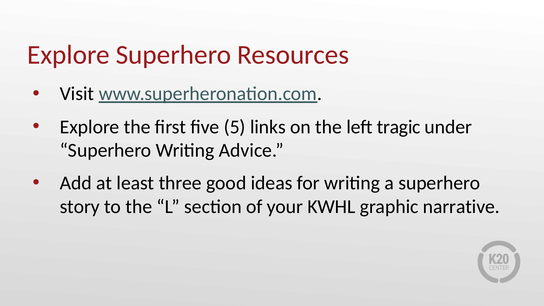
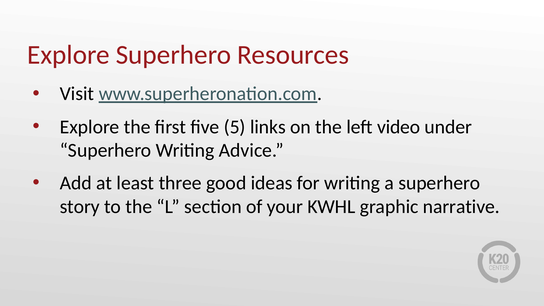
tragic: tragic -> video (399, 127)
